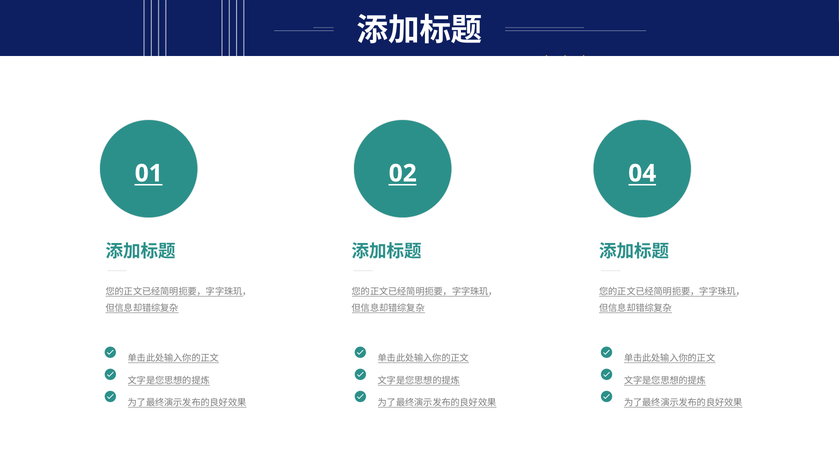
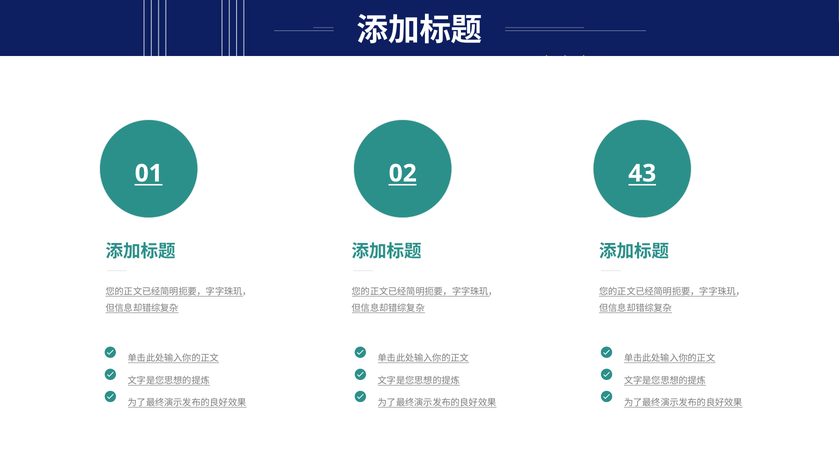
04: 04 -> 43 (642, 173)
